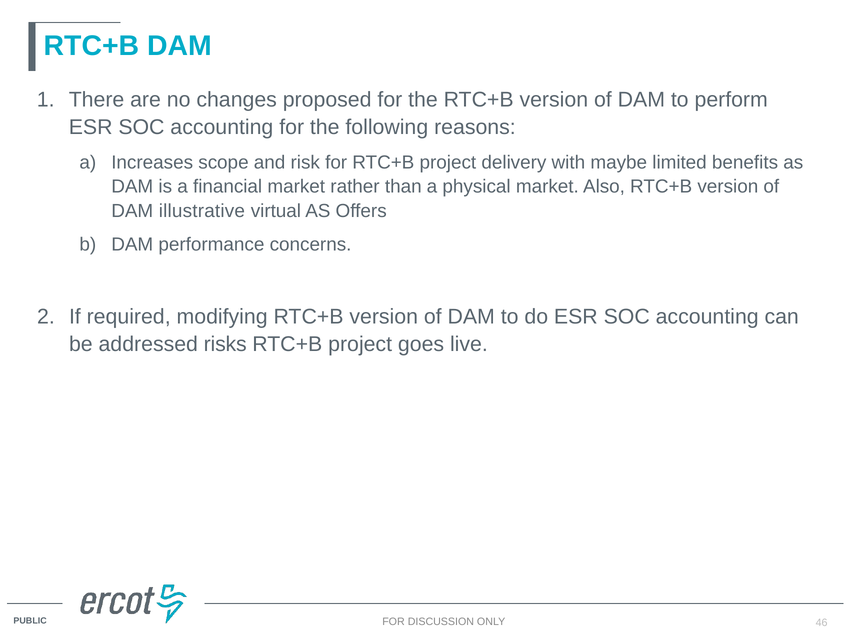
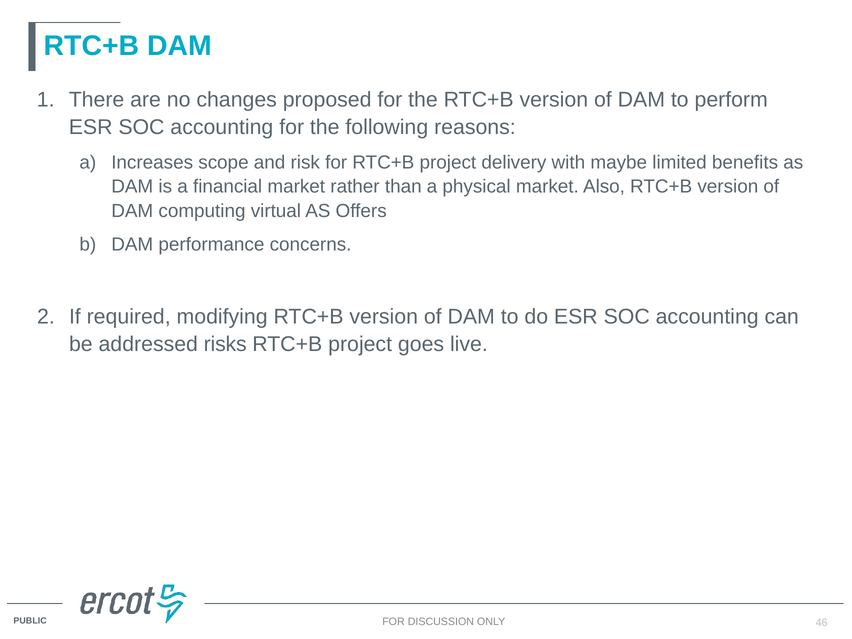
illustrative: illustrative -> computing (202, 211)
